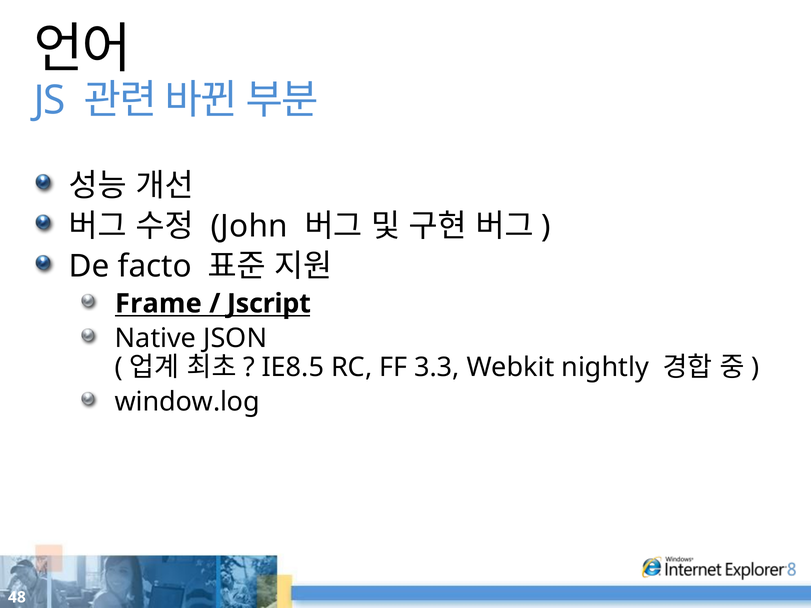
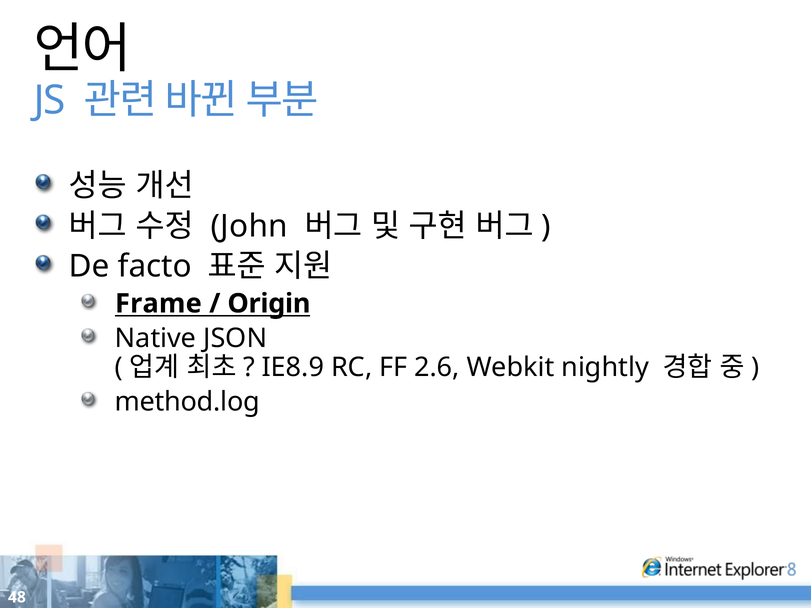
Jscript: Jscript -> Origin (269, 304)
IE8.5: IE8.5 -> IE8.9 (293, 367)
3.3: 3.3 -> 2.6 (437, 367)
window.log: window.log -> method.log (187, 402)
